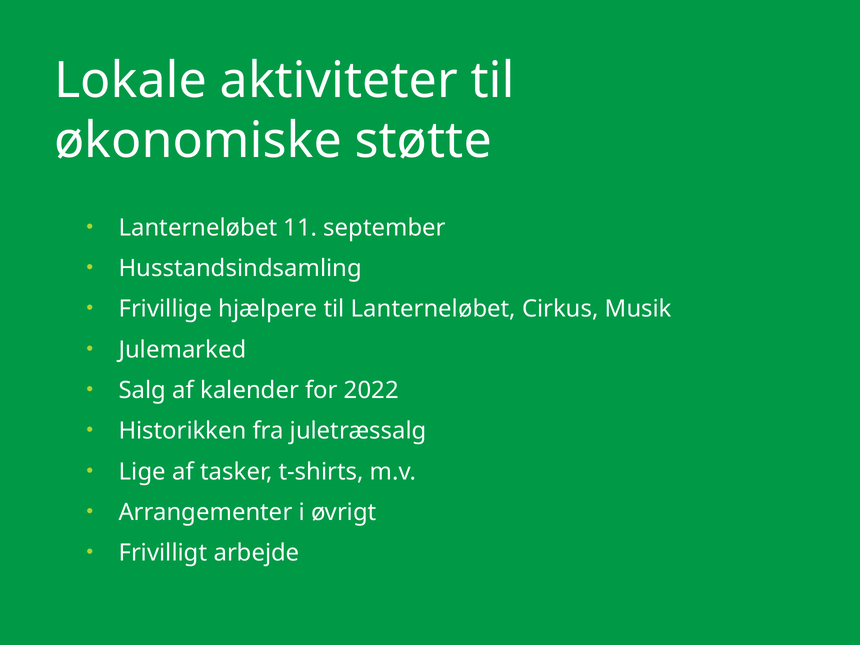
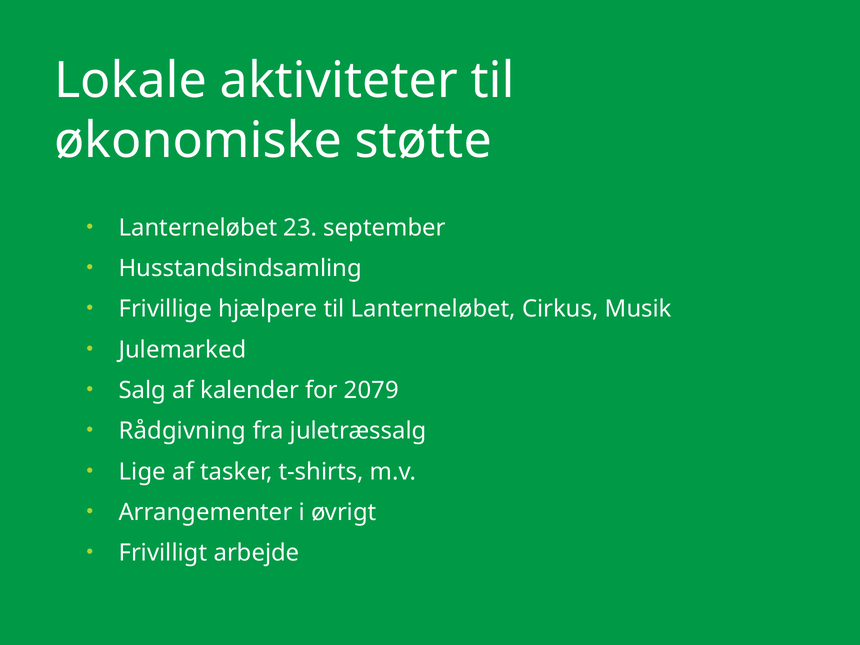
11: 11 -> 23 (300, 228)
2022: 2022 -> 2079 (371, 390)
Historikken: Historikken -> Rådgivning (182, 431)
